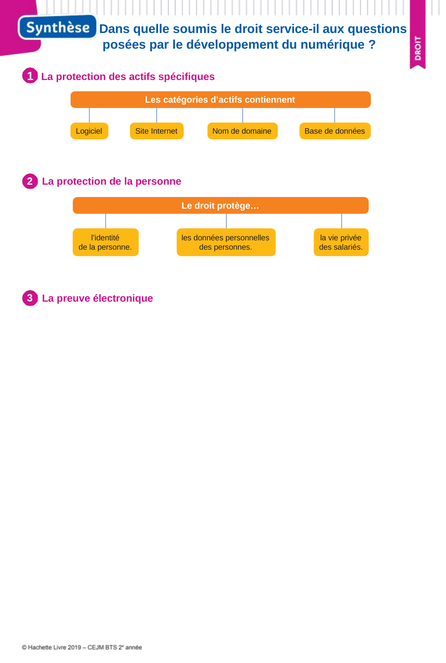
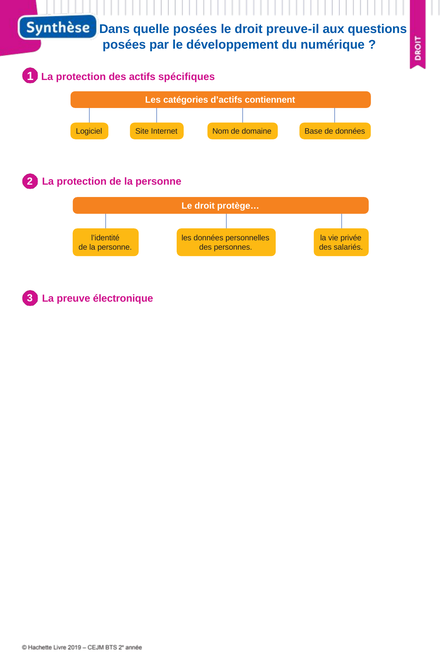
quelle soumis: soumis -> posées (195, 29)
service-il: service-il -> preuve-il (293, 29)
